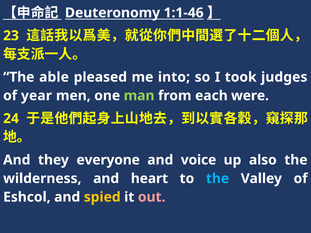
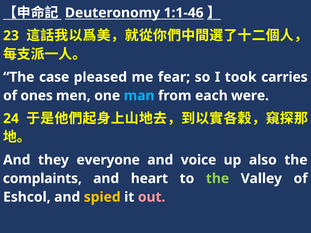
able: able -> case (54, 77)
into: into -> fear (174, 77)
judges: judges -> carries (284, 77)
year: year -> ones (37, 96)
man colour: light green -> light blue (139, 96)
wilderness: wilderness -> complaints (42, 179)
the colour: light blue -> light green (218, 179)
